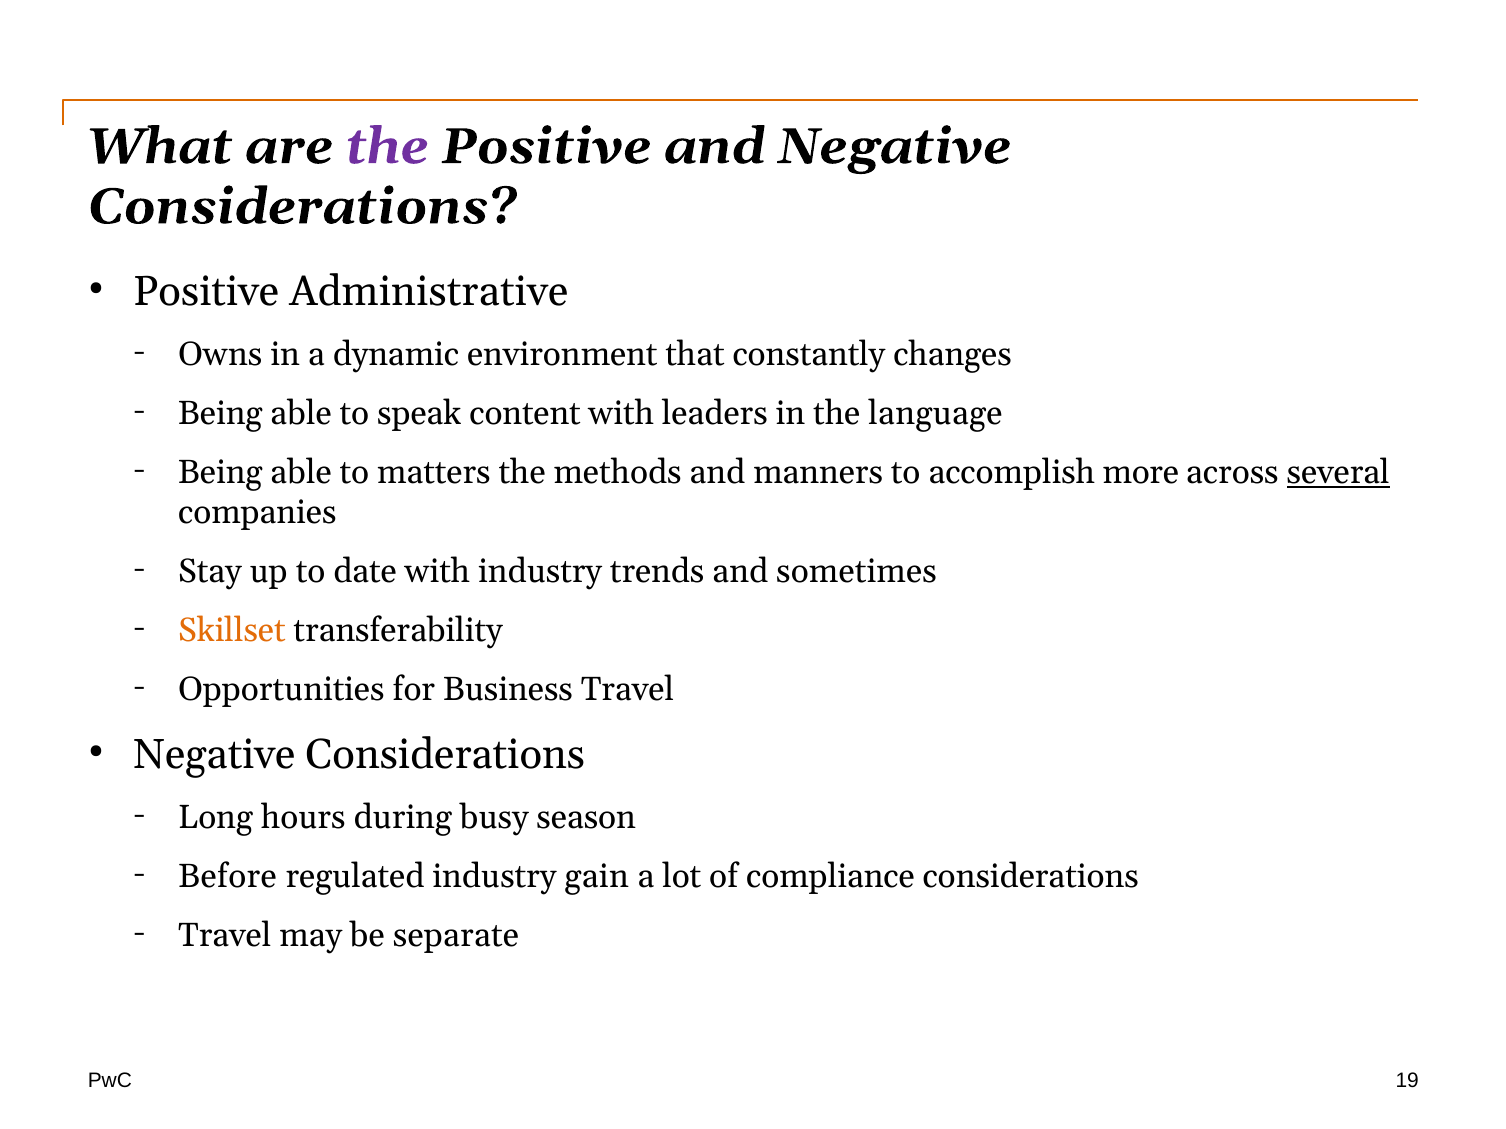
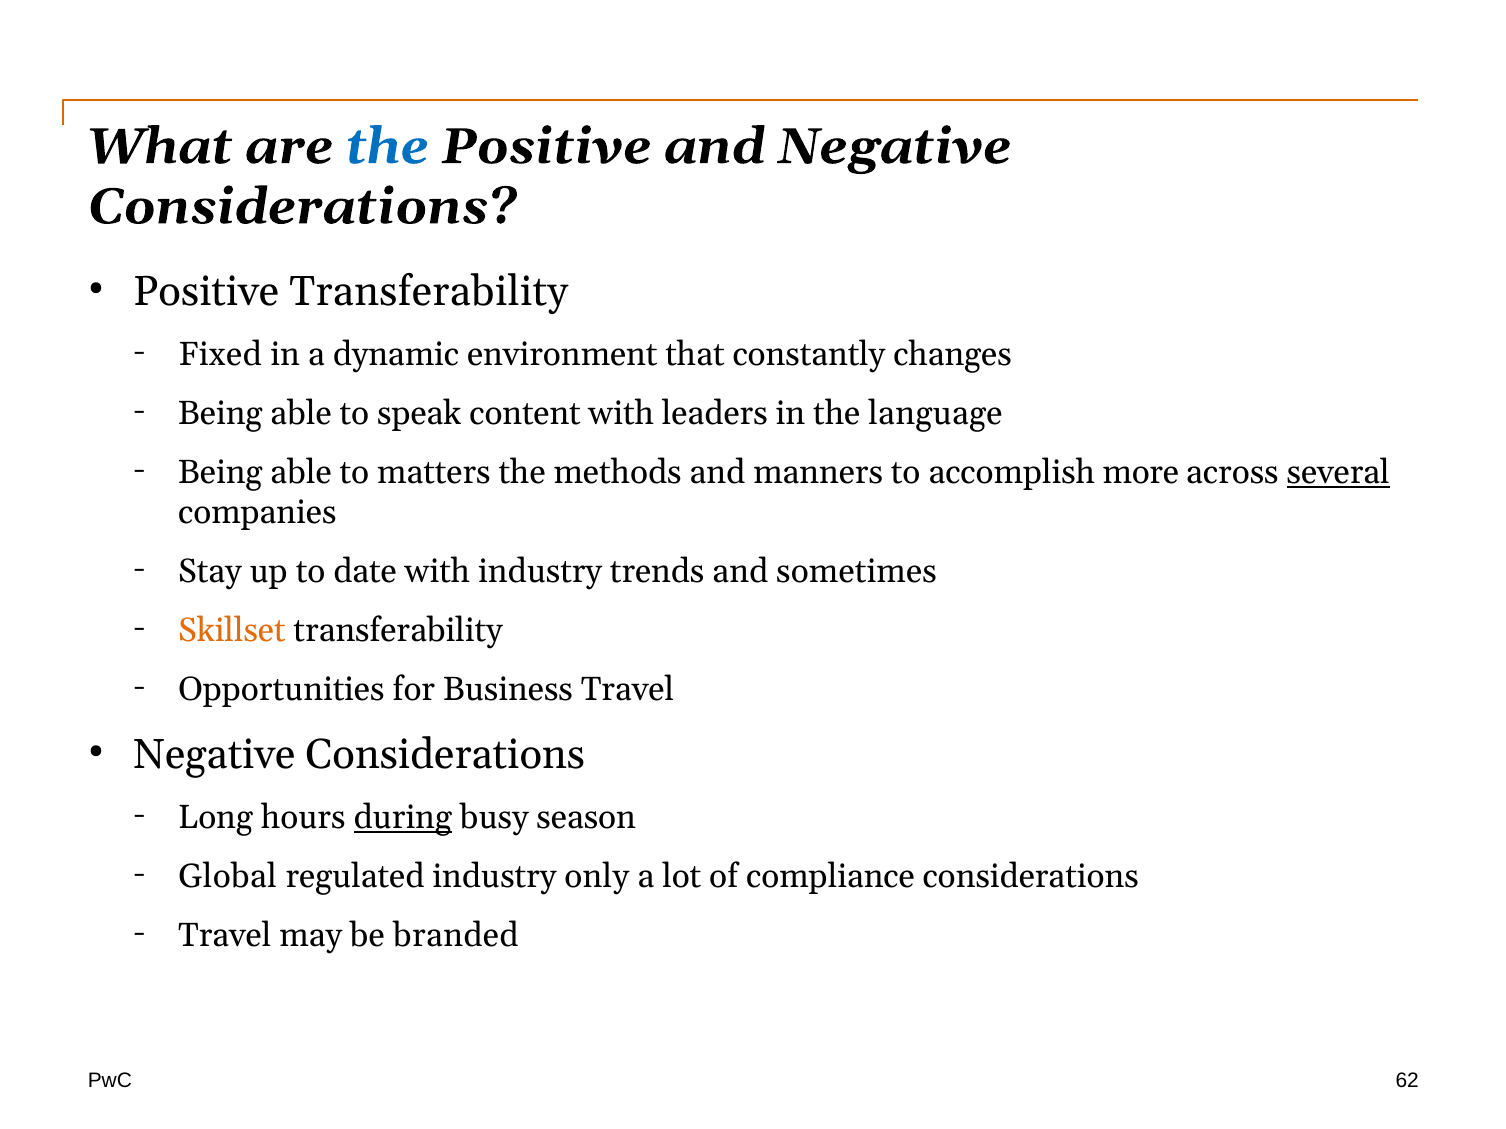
the colour: purple -> blue (387, 147)
Positive Administrative: Administrative -> Transferability (429, 292)
Owns: Owns -> Fixed (220, 355)
during underline: none -> present (403, 818)
Before: Before -> Global (228, 877)
gain: gain -> only (597, 877)
separate: separate -> branded (456, 936)
19: 19 -> 62 (1407, 1081)
